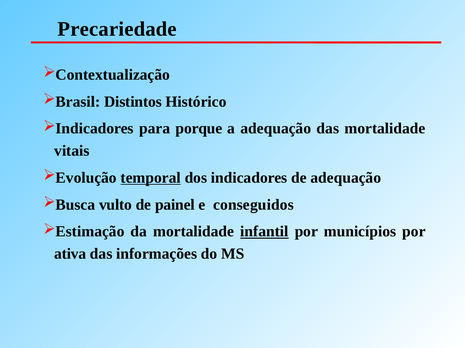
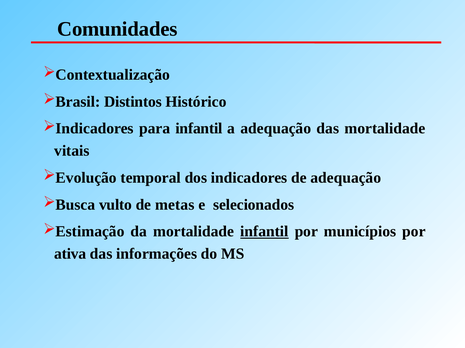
Precariedade: Precariedade -> Comunidades (117, 29)
para porque: porque -> infantil (199, 129)
temporal underline: present -> none (151, 178)
painel: painel -> metas (175, 205)
conseguidos: conseguidos -> selecionados (254, 205)
